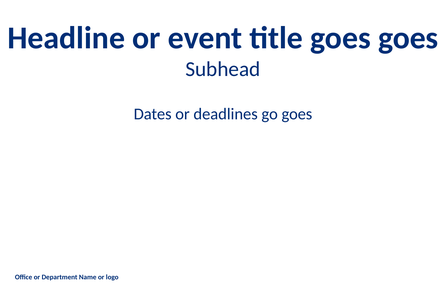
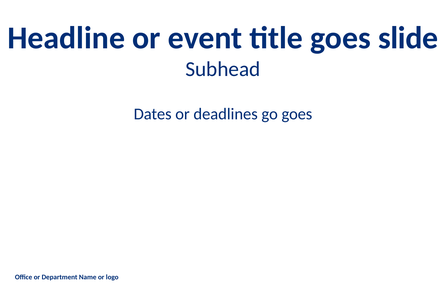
goes goes: goes -> slide (408, 38)
